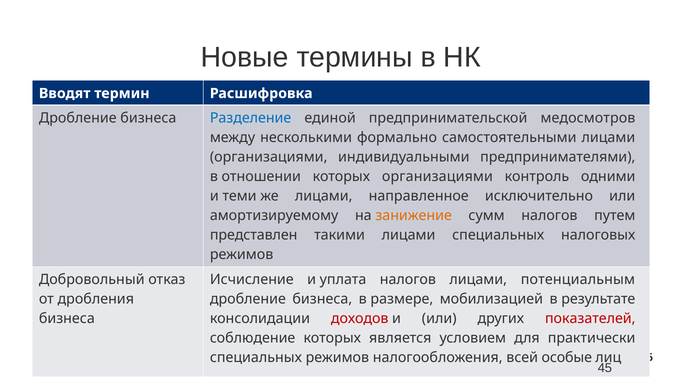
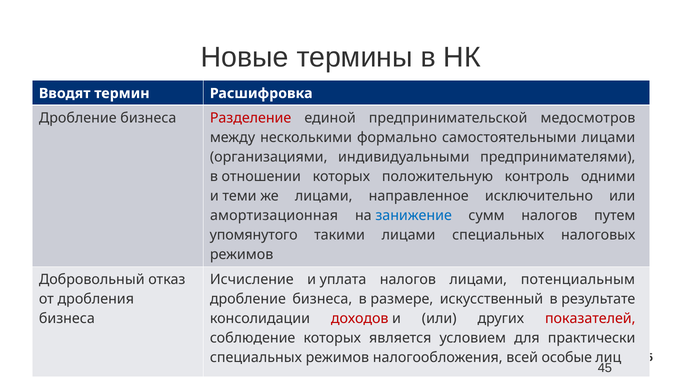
Разделение colour: blue -> red (251, 118)
которых организациями: организациями -> положительную (438, 176)
амортизируемому: амортизируемому -> амортизационная (274, 215)
занижение colour: orange -> blue (414, 215)
представлен: представлен -> упомянутого (254, 235)
мобилизацией: мобилизацией -> искусственный (491, 299)
